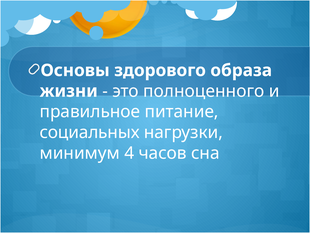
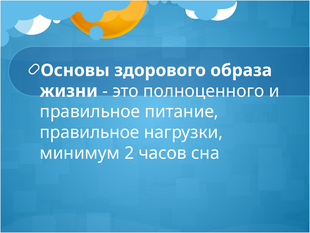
социальных: социальных -> правильное (90, 132)
4: 4 -> 2 (129, 153)
